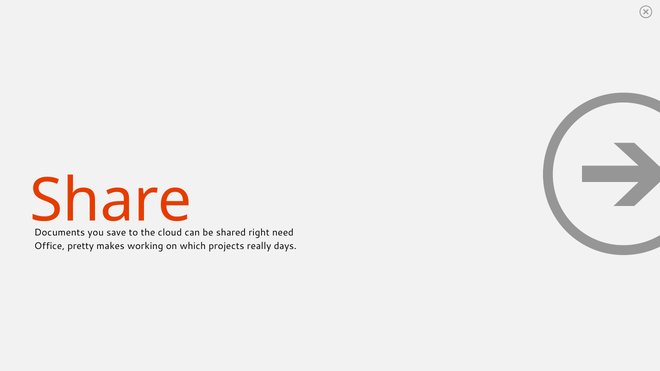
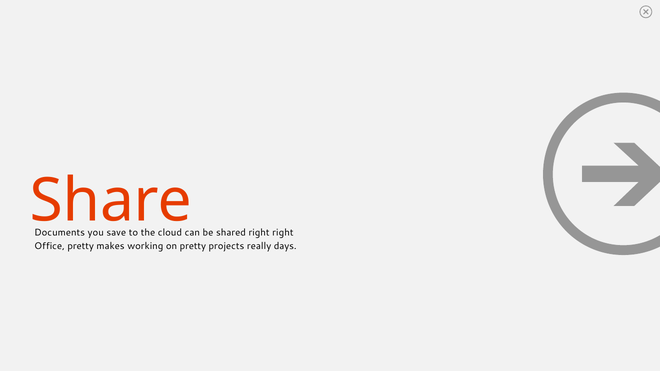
right need: need -> right (283, 233)
on which: which -> pretty (193, 246)
